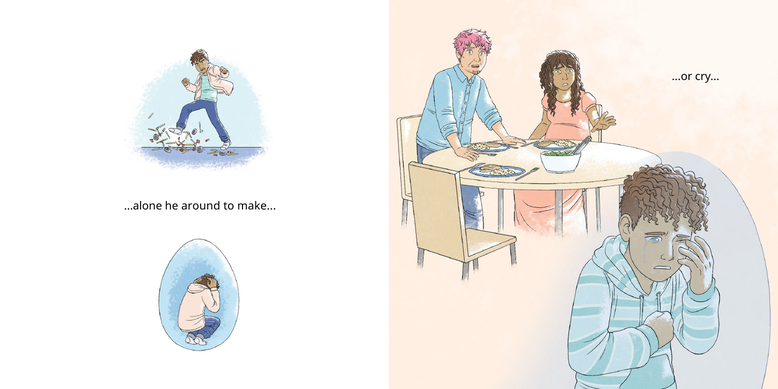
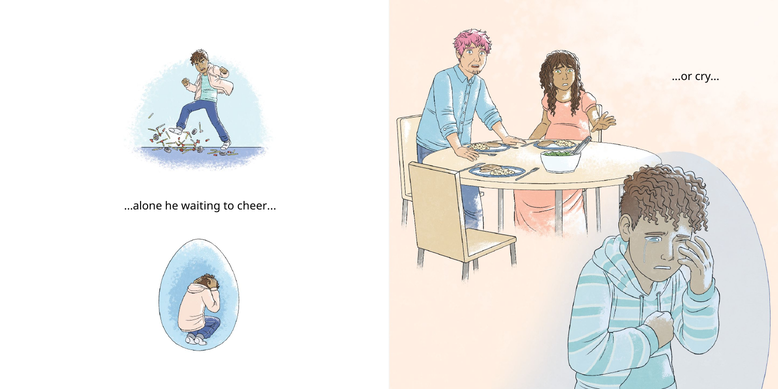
around: around -> waiting (201, 206)
make: make -> cheer (257, 206)
